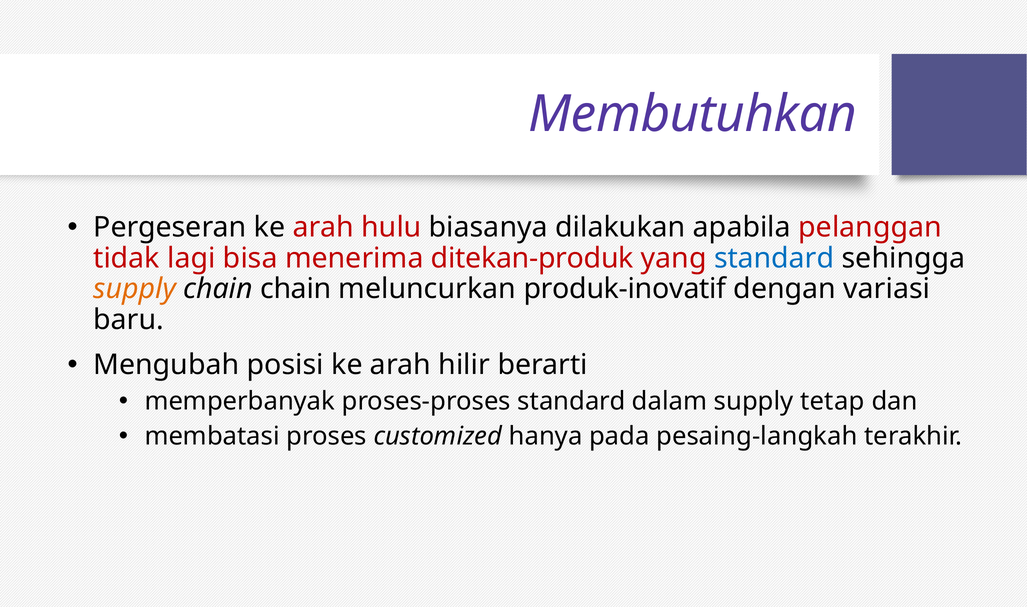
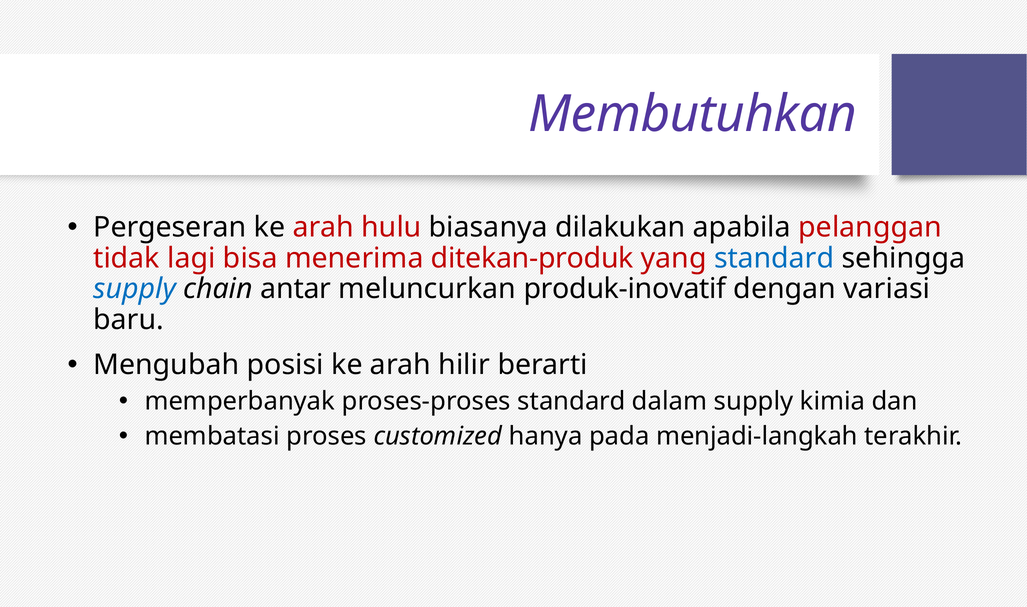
supply colour: orange -> blue (135, 289)
chain chain: chain -> antar (296, 289)
tetap: tetap -> kimia (832, 401)
pesaing-langkah: pesaing-langkah -> menjadi-langkah (757, 436)
